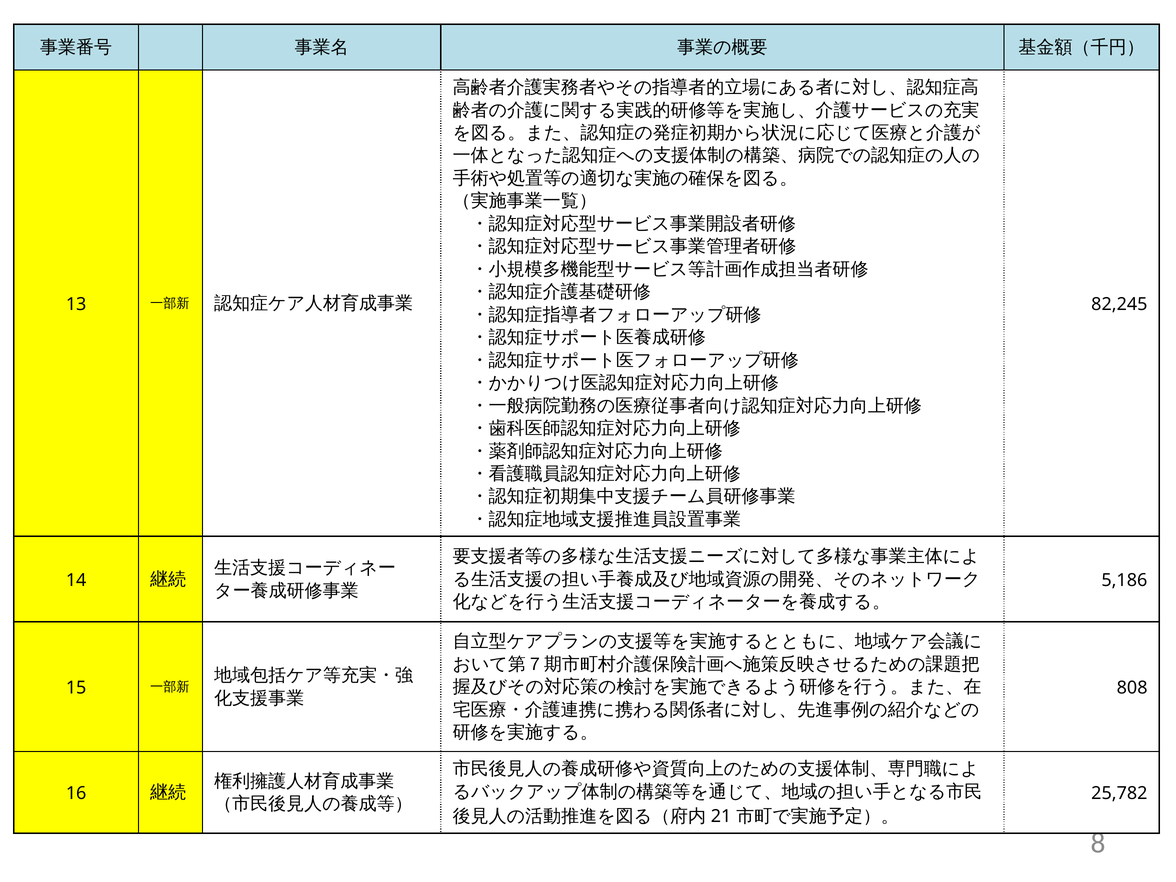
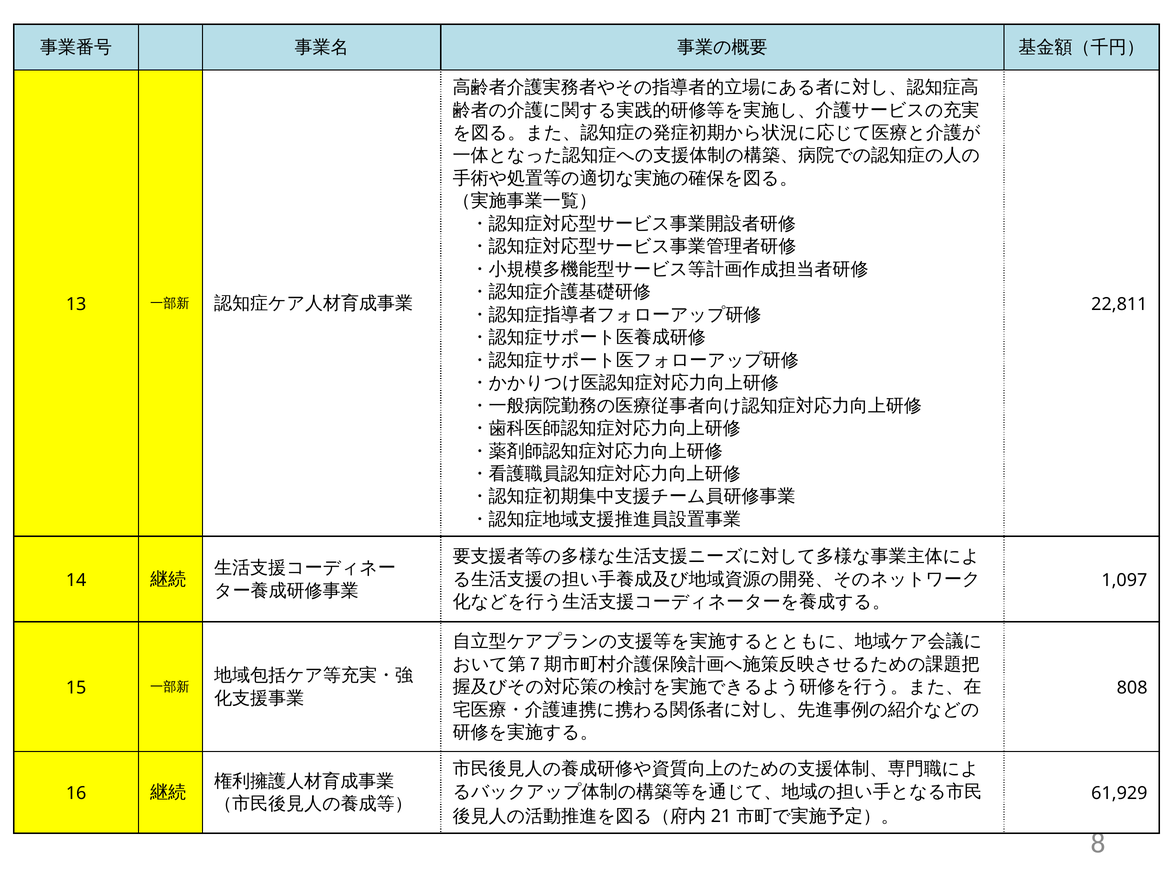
82,245: 82,245 -> 22,811 (1119, 304)
5,186: 5,186 -> 1,097 (1124, 580)
25,782: 25,782 -> 61,929 (1119, 793)
